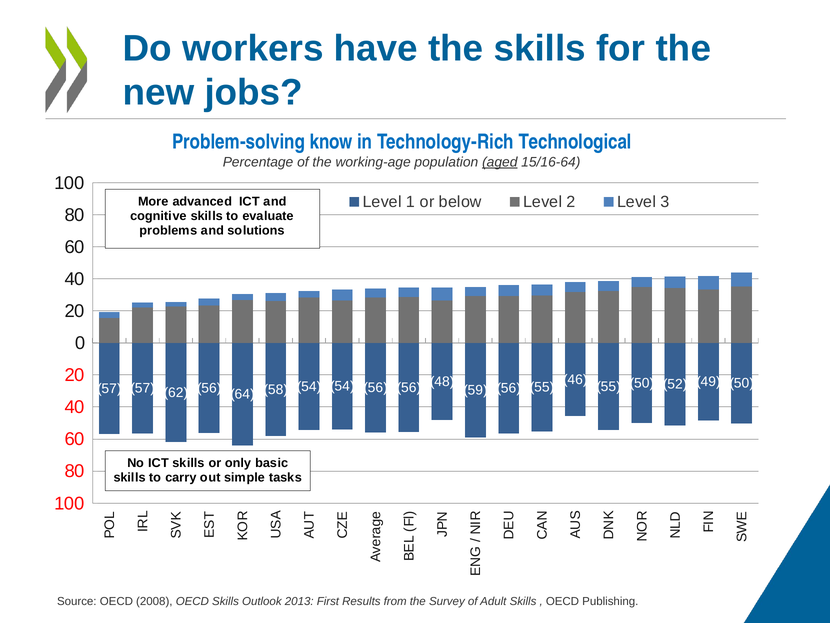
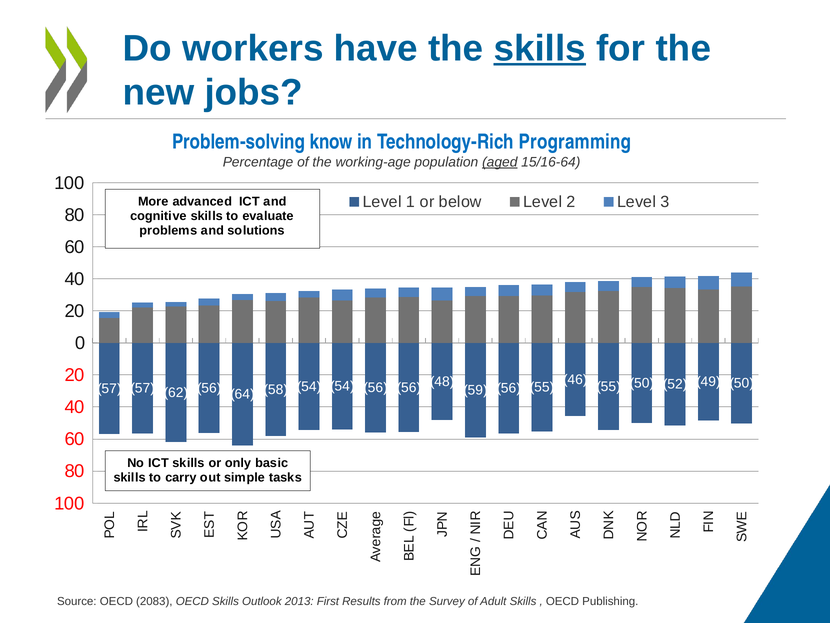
skills underline: none -> present (540, 48)
Technological: Technological -> Programming (575, 142)
2008: 2008 -> 2083 (154, 601)
